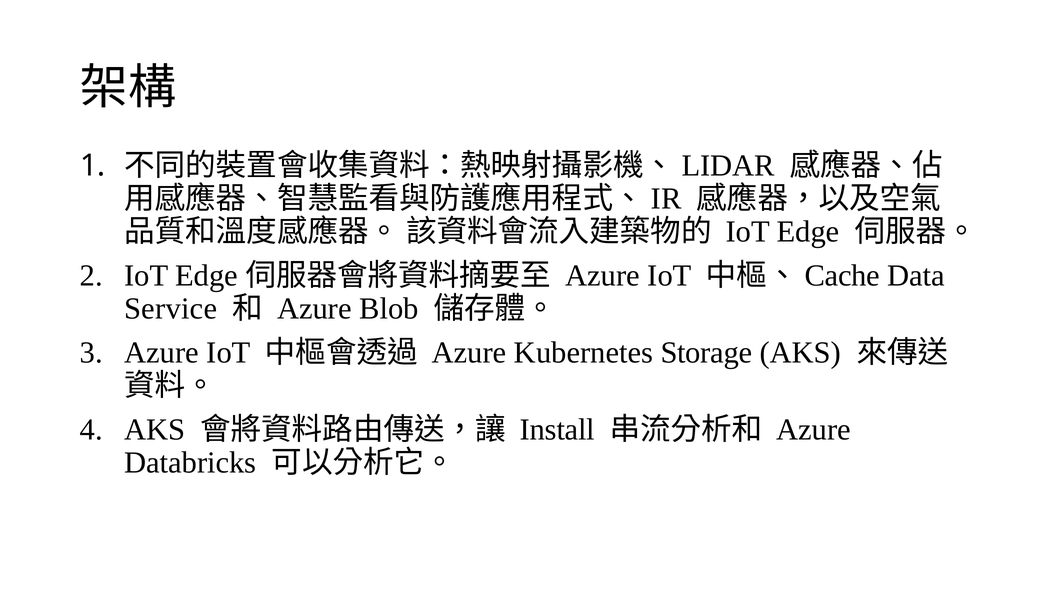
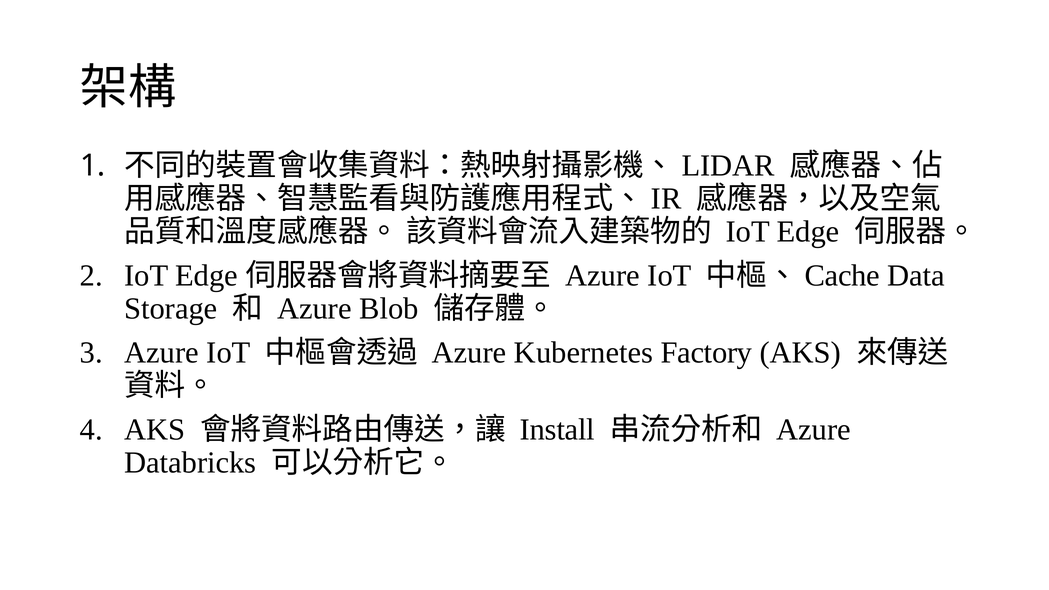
Service: Service -> Storage (171, 309)
Storage: Storage -> Factory (706, 353)
